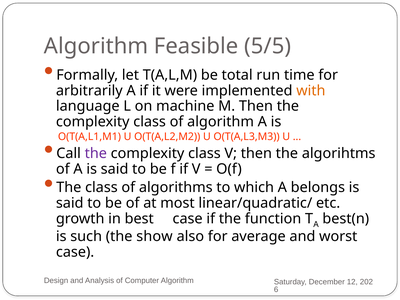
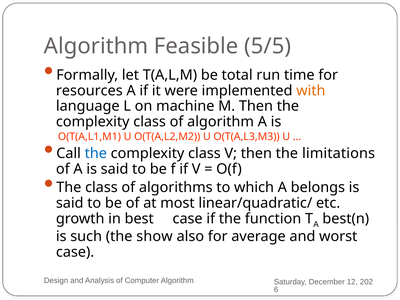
arbitrarily: arbitrarily -> resources (89, 91)
the colour: purple -> blue (96, 153)
algorihtms: algorihtms -> limitations (339, 153)
